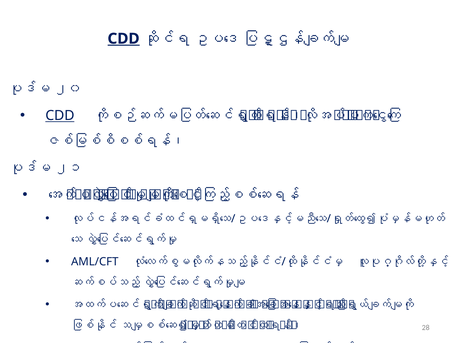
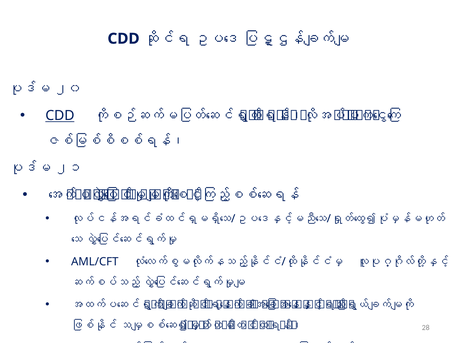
CDD underline: present -> none (124, 39)
